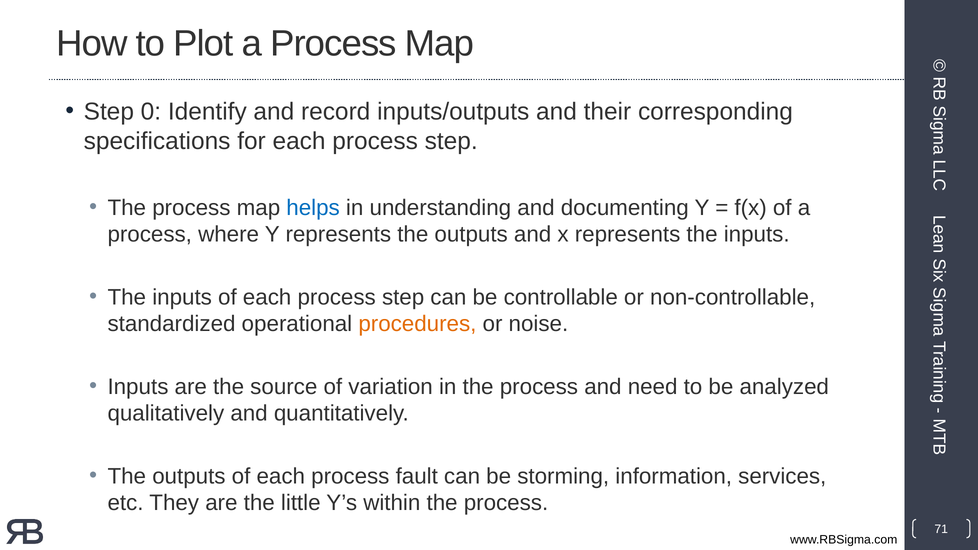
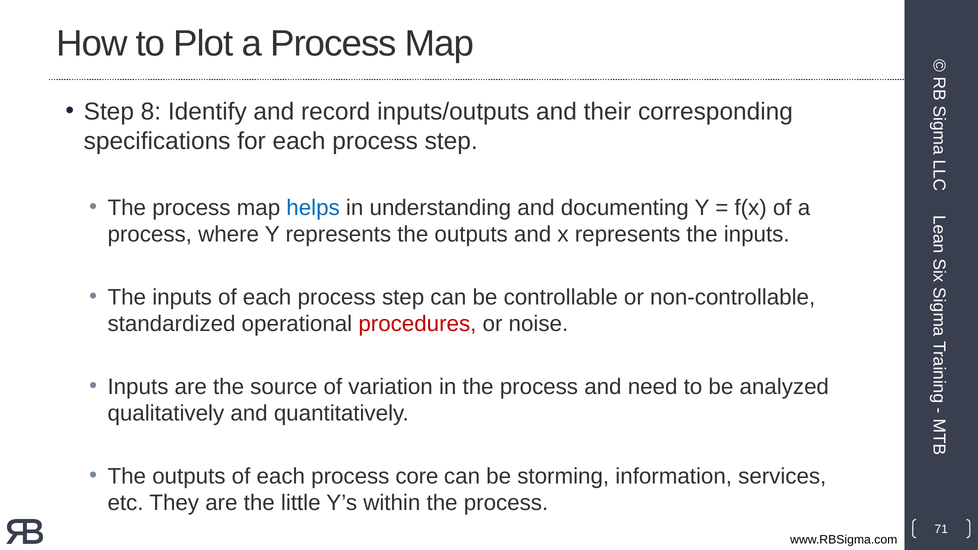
0: 0 -> 8 (151, 112)
procedures colour: orange -> red (417, 324)
fault: fault -> core (417, 476)
